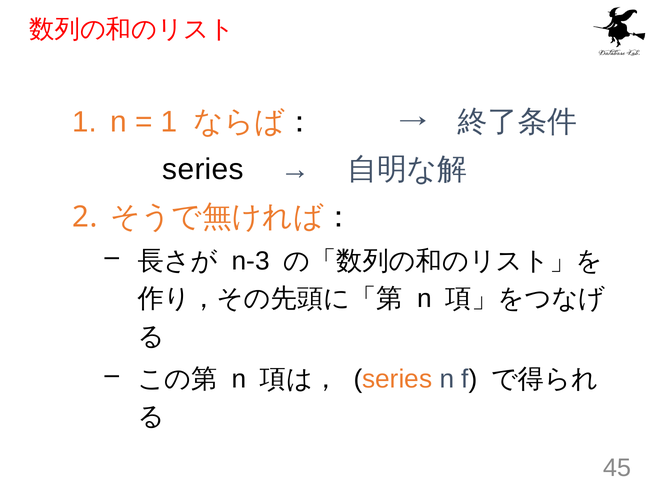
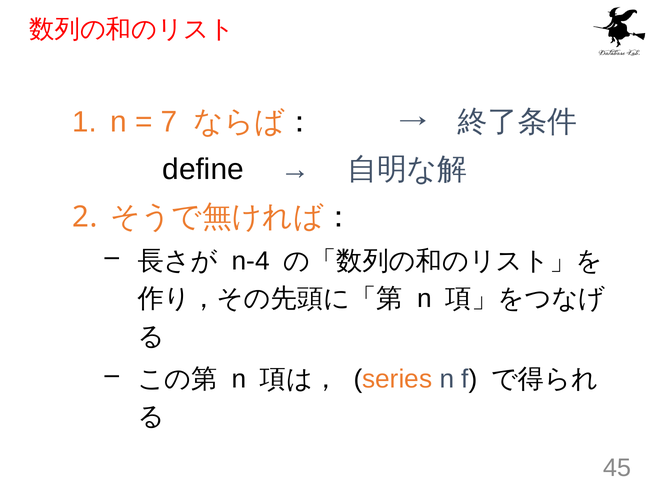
1: 1 -> 7 (169, 122)
series: series -> define (203, 169)
n-3: n-3 -> n-4 (251, 261)
